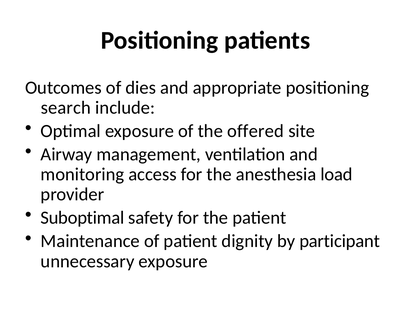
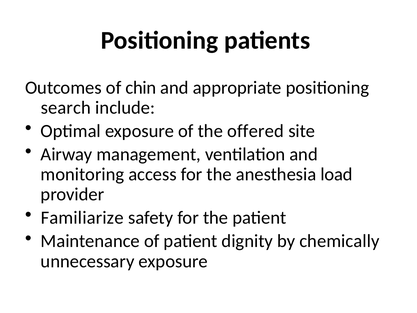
dies: dies -> chin (141, 87)
Suboptimal: Suboptimal -> Familiarize (82, 218)
participant: participant -> chemically (339, 241)
